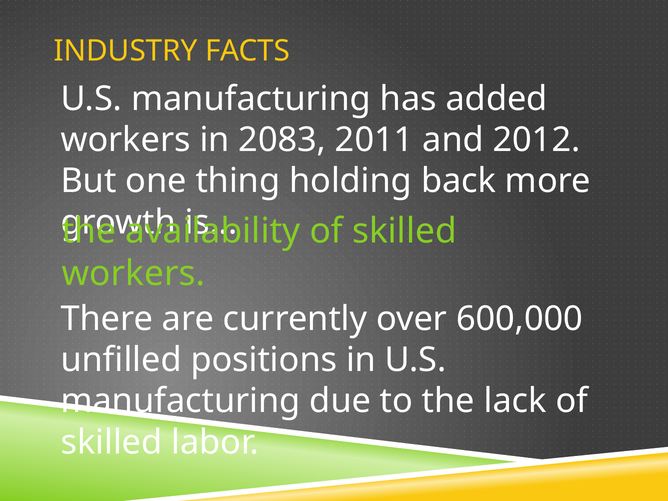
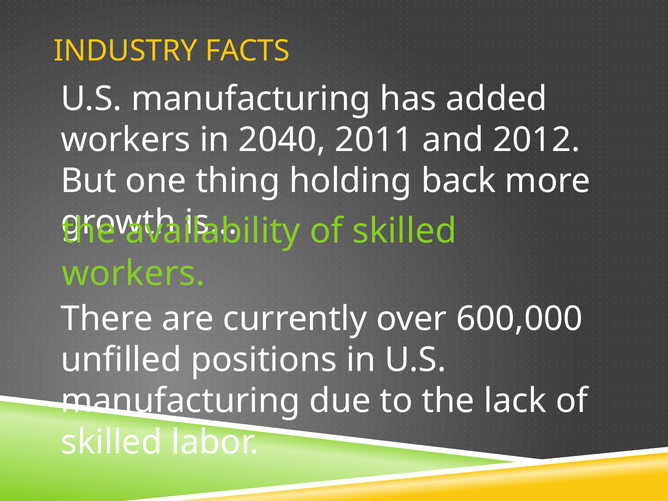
2083: 2083 -> 2040 (282, 140)
